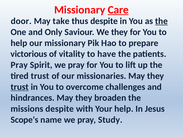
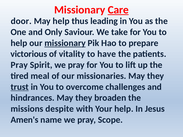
May take: take -> help (61, 21)
thus despite: despite -> leading (104, 21)
the underline: present -> none (161, 21)
We they: they -> take (119, 32)
missionary underline: none -> present (65, 43)
tired trust: trust -> meal (40, 76)
Scope's: Scope's -> Amen's (25, 120)
Study: Study -> Scope (110, 120)
